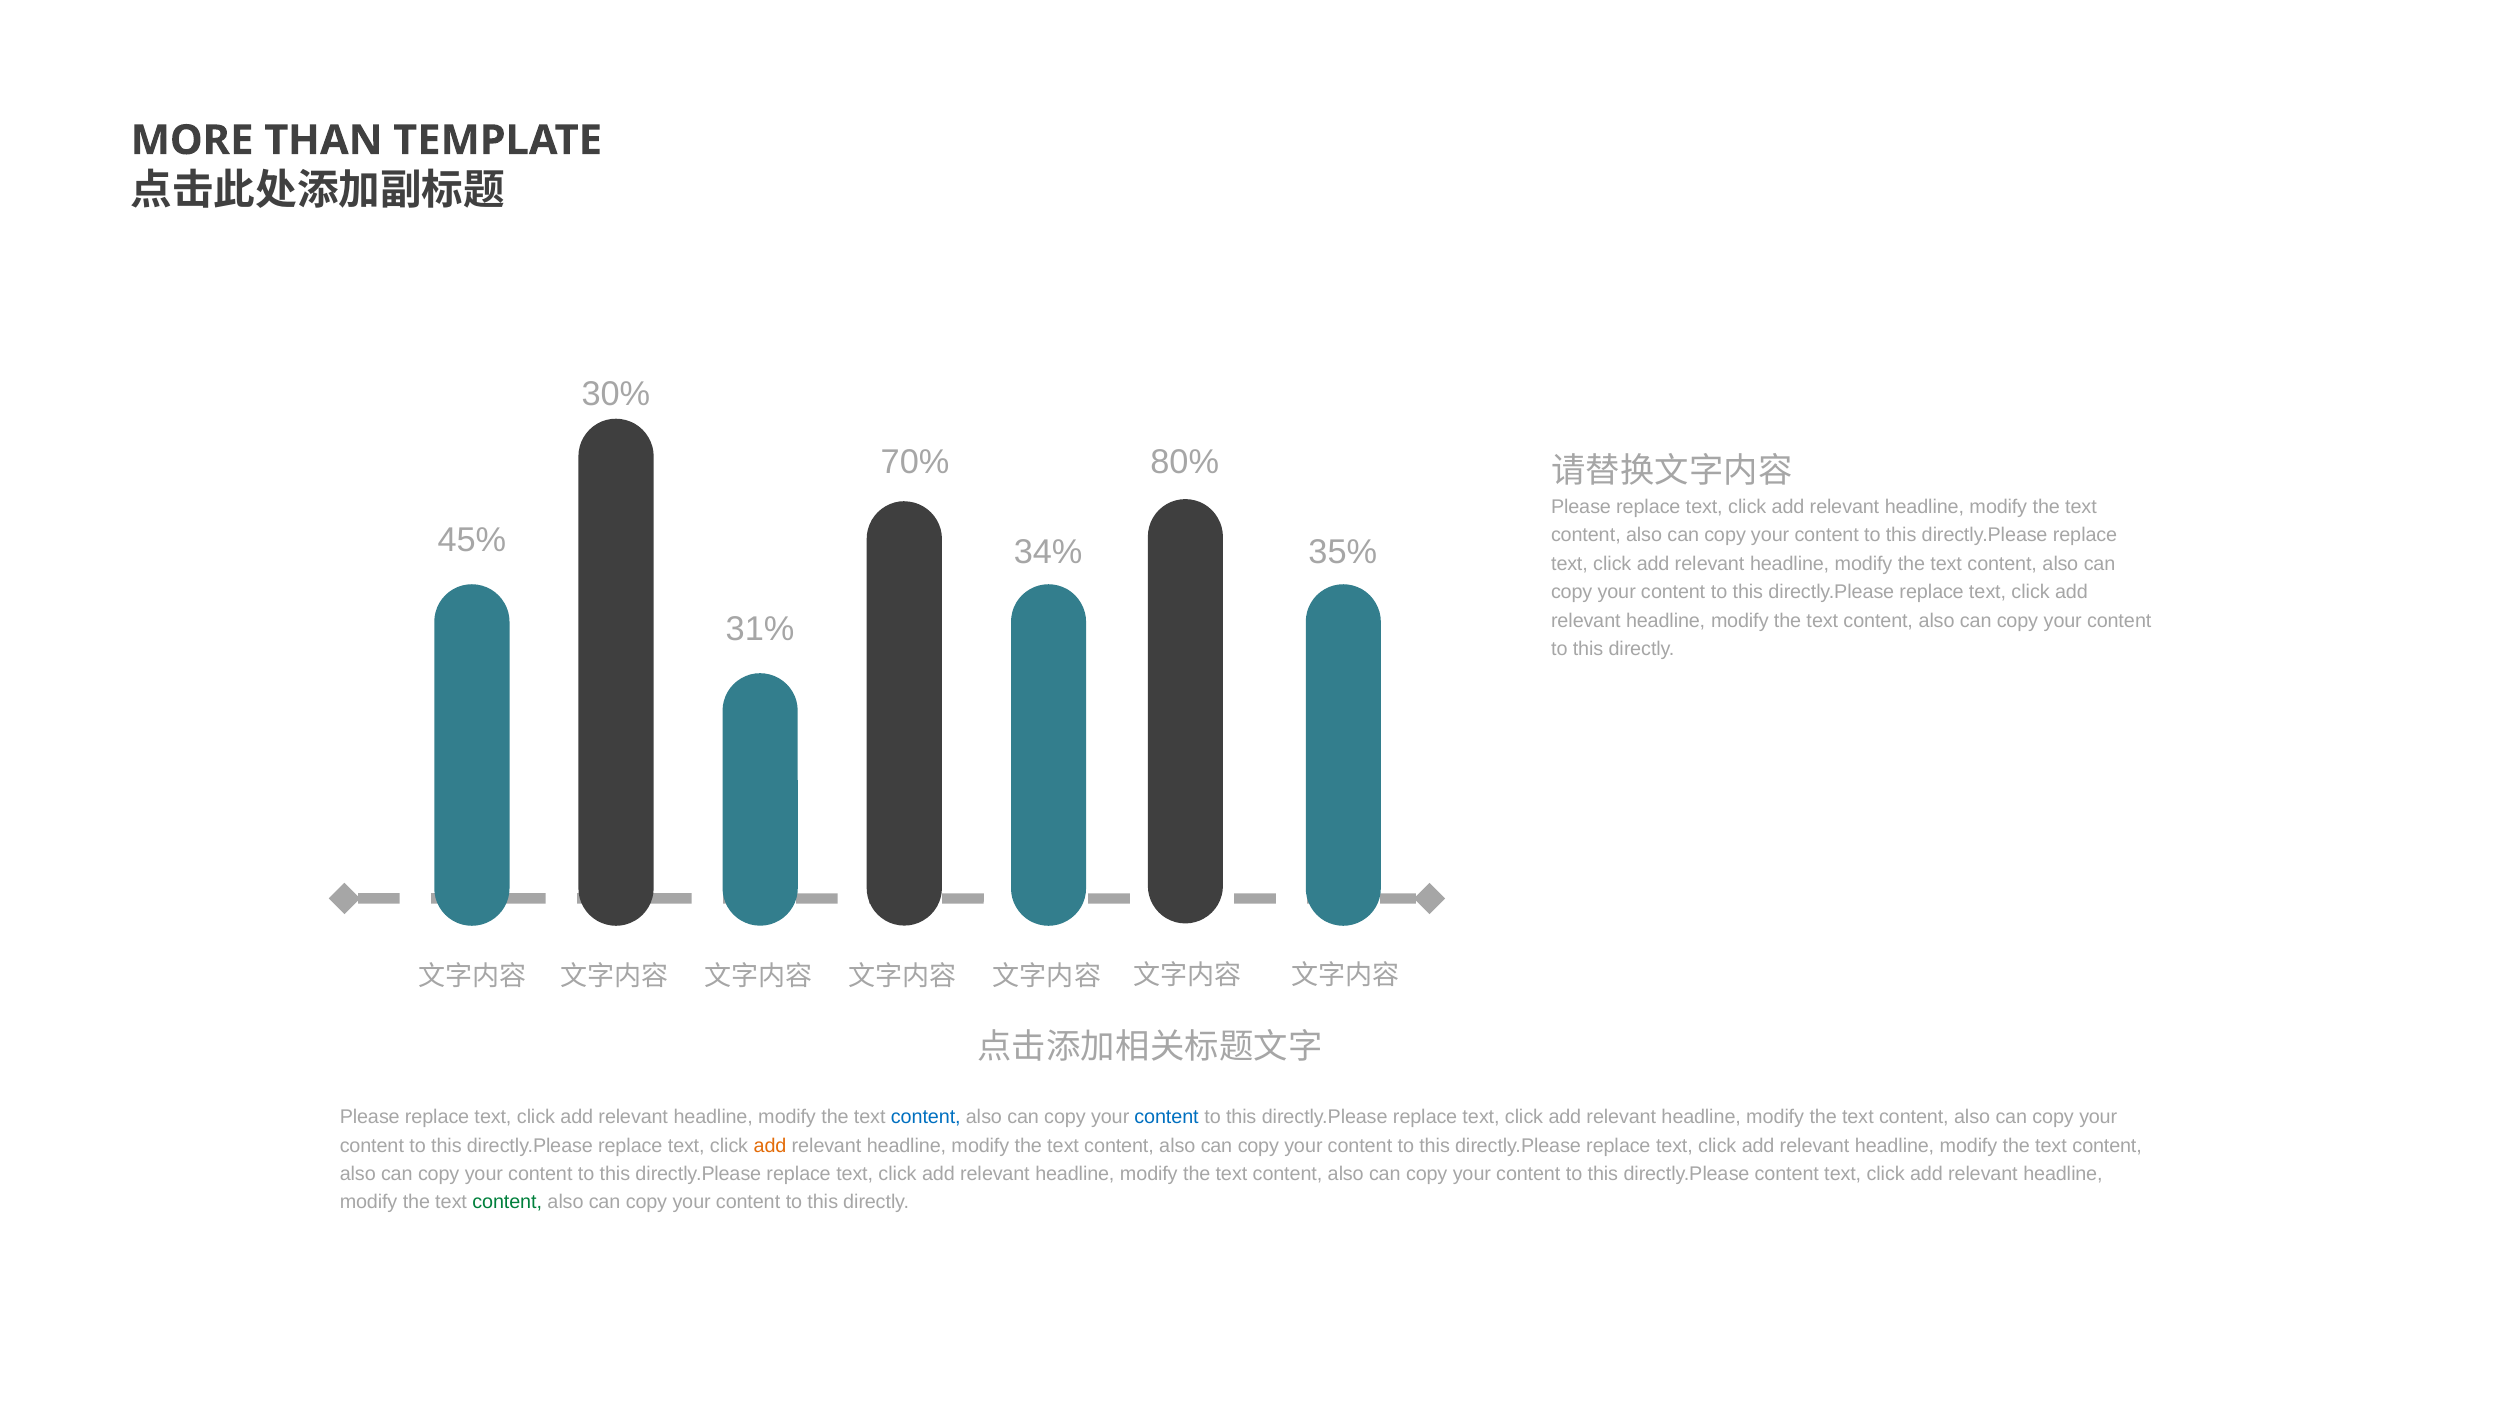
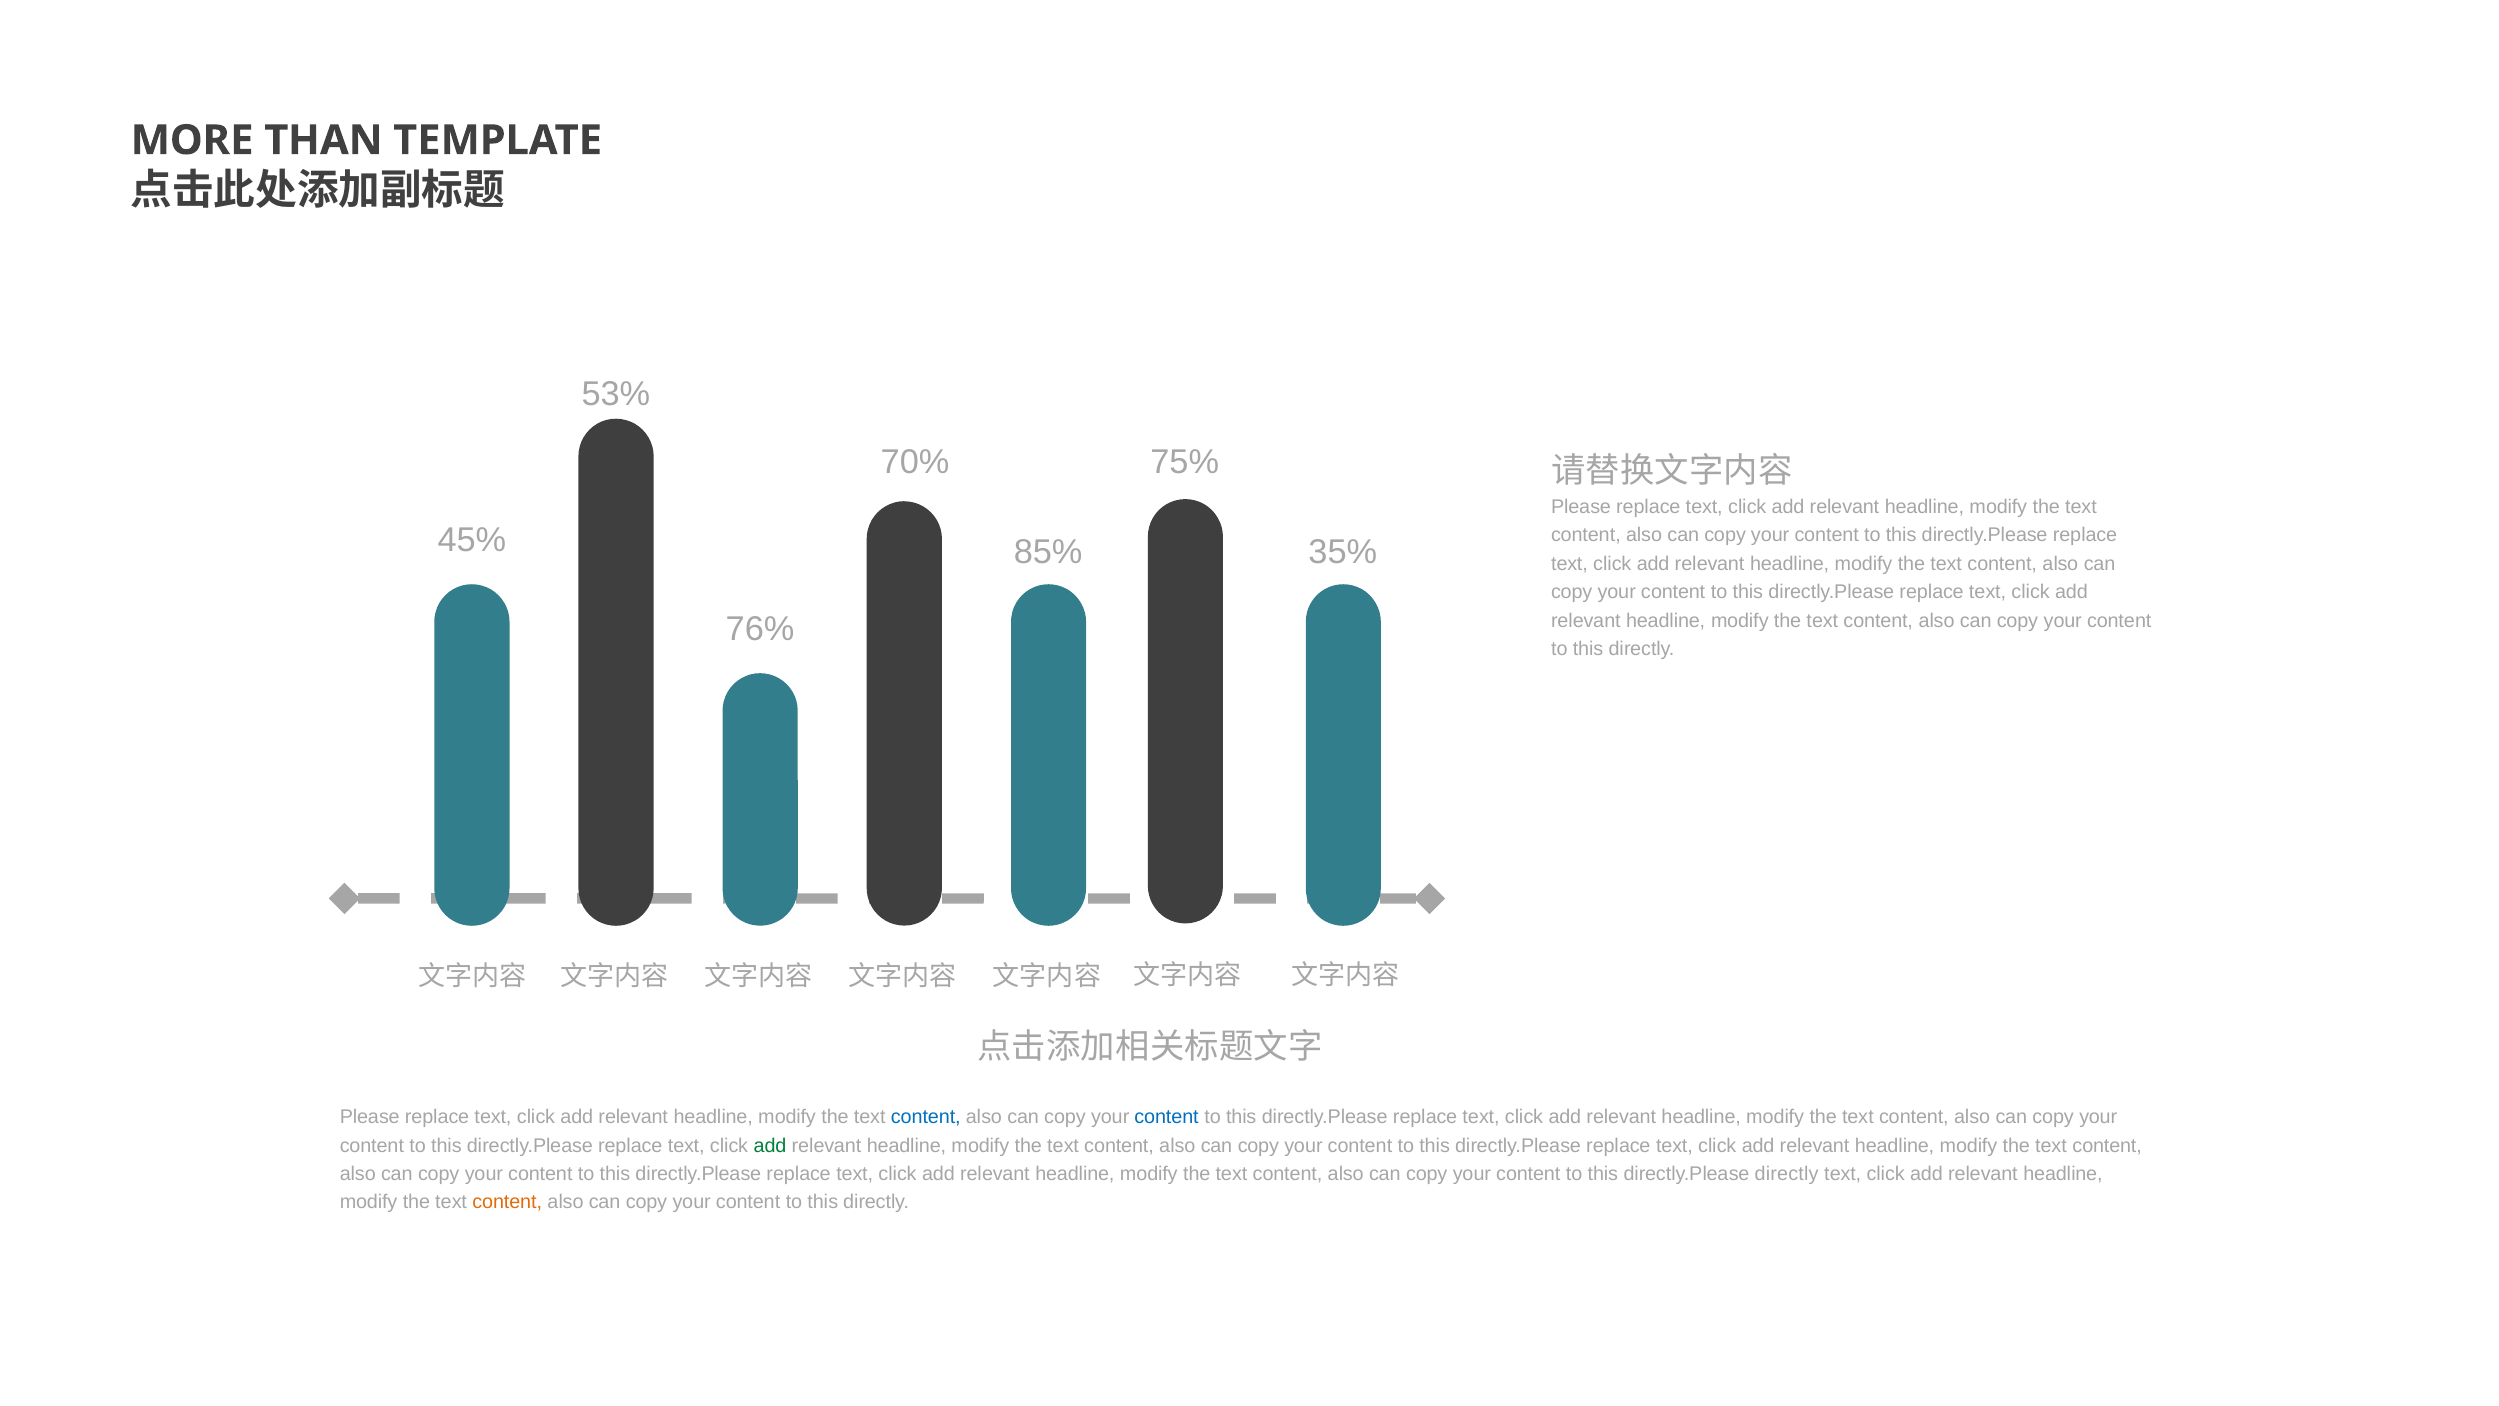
30%: 30% -> 53% (616, 395)
80%: 80% -> 75% (1185, 462)
34%: 34% -> 85% (1048, 552)
31%: 31% -> 76% (760, 629)
add colour: orange -> green (770, 1145)
directly.Please content: content -> directly (1787, 1174)
content colour: green -> orange (507, 1202)
